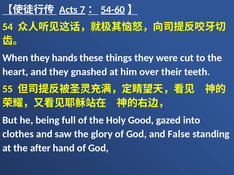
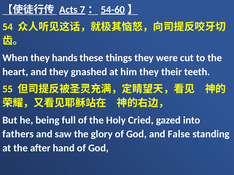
him over: over -> they (149, 72)
Good: Good -> Cried (141, 120)
clothes: clothes -> fathers (18, 134)
